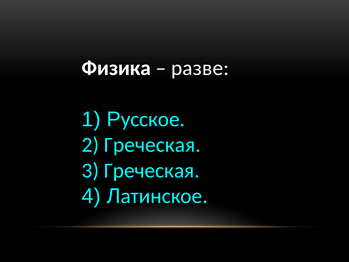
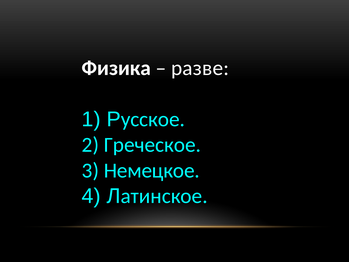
Греческая: Греческая -> Греческое (152, 145)
Греческая: Греческая -> Немецкое (152, 170)
